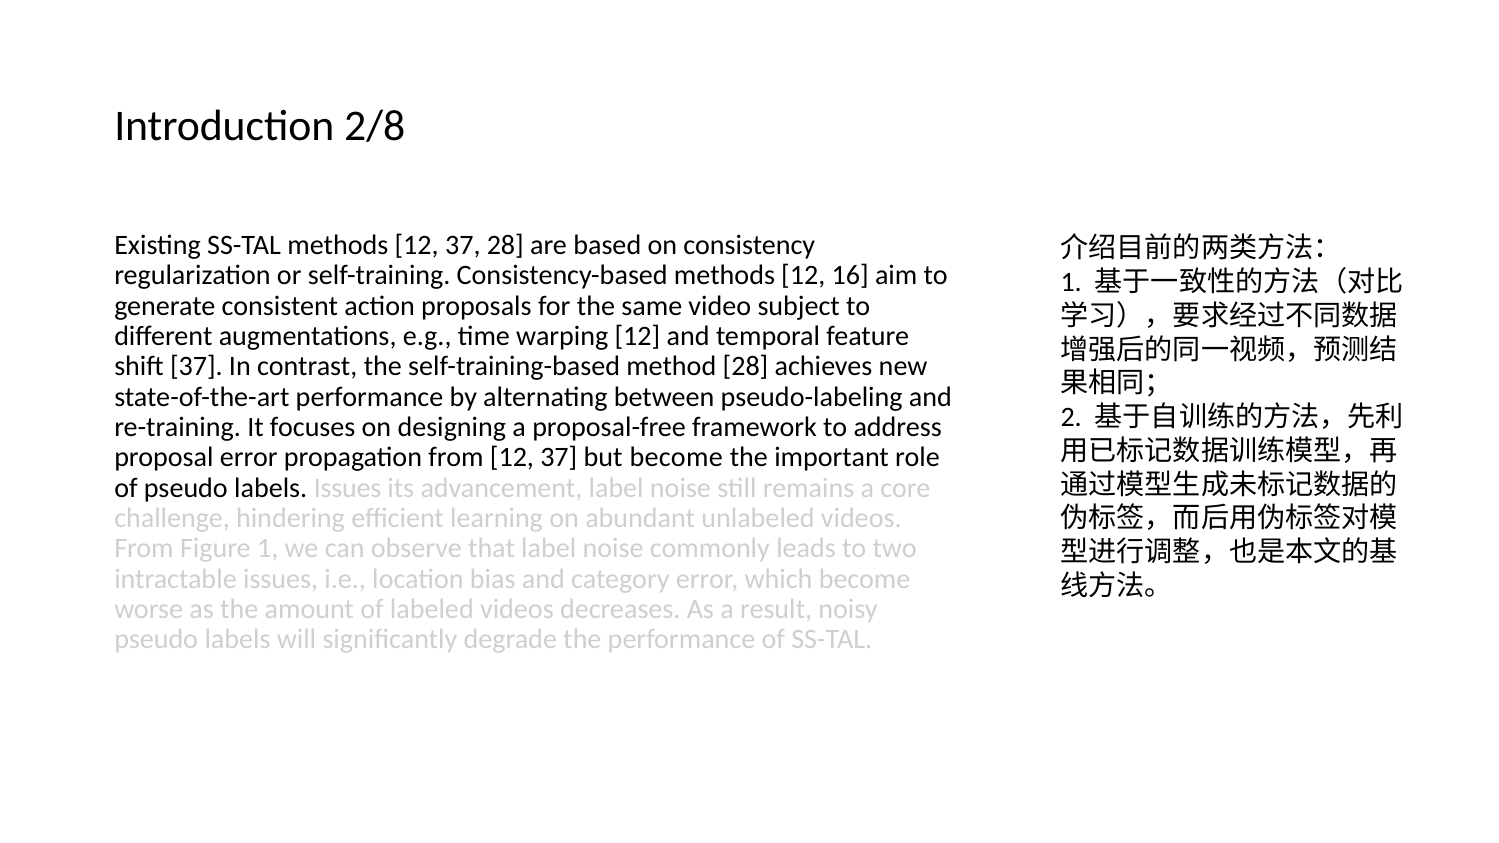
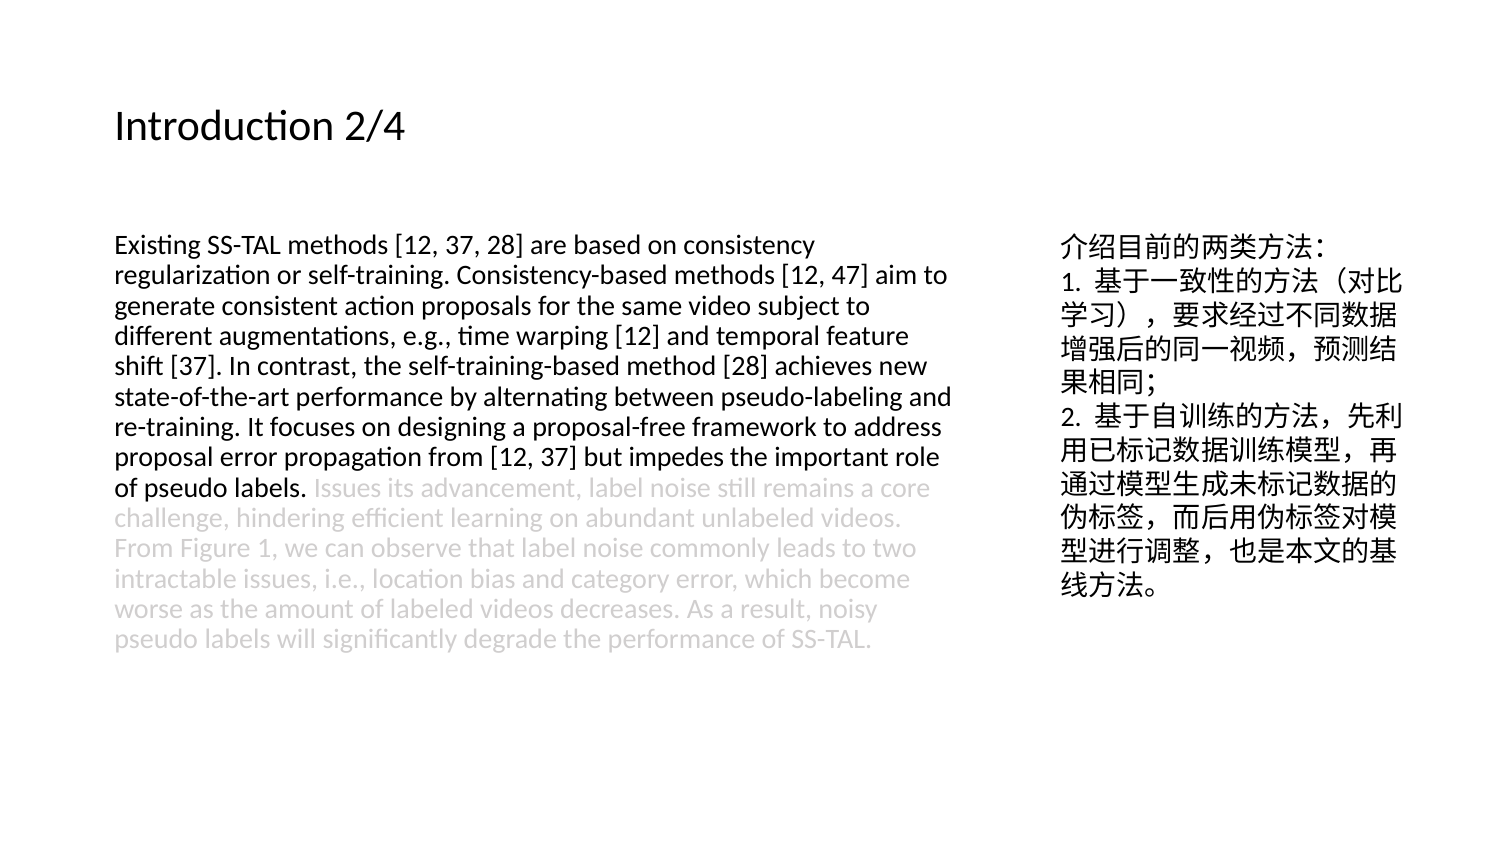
2/8: 2/8 -> 2/4 (375, 126)
16: 16 -> 47 (850, 275)
but become: become -> impedes (676, 458)
